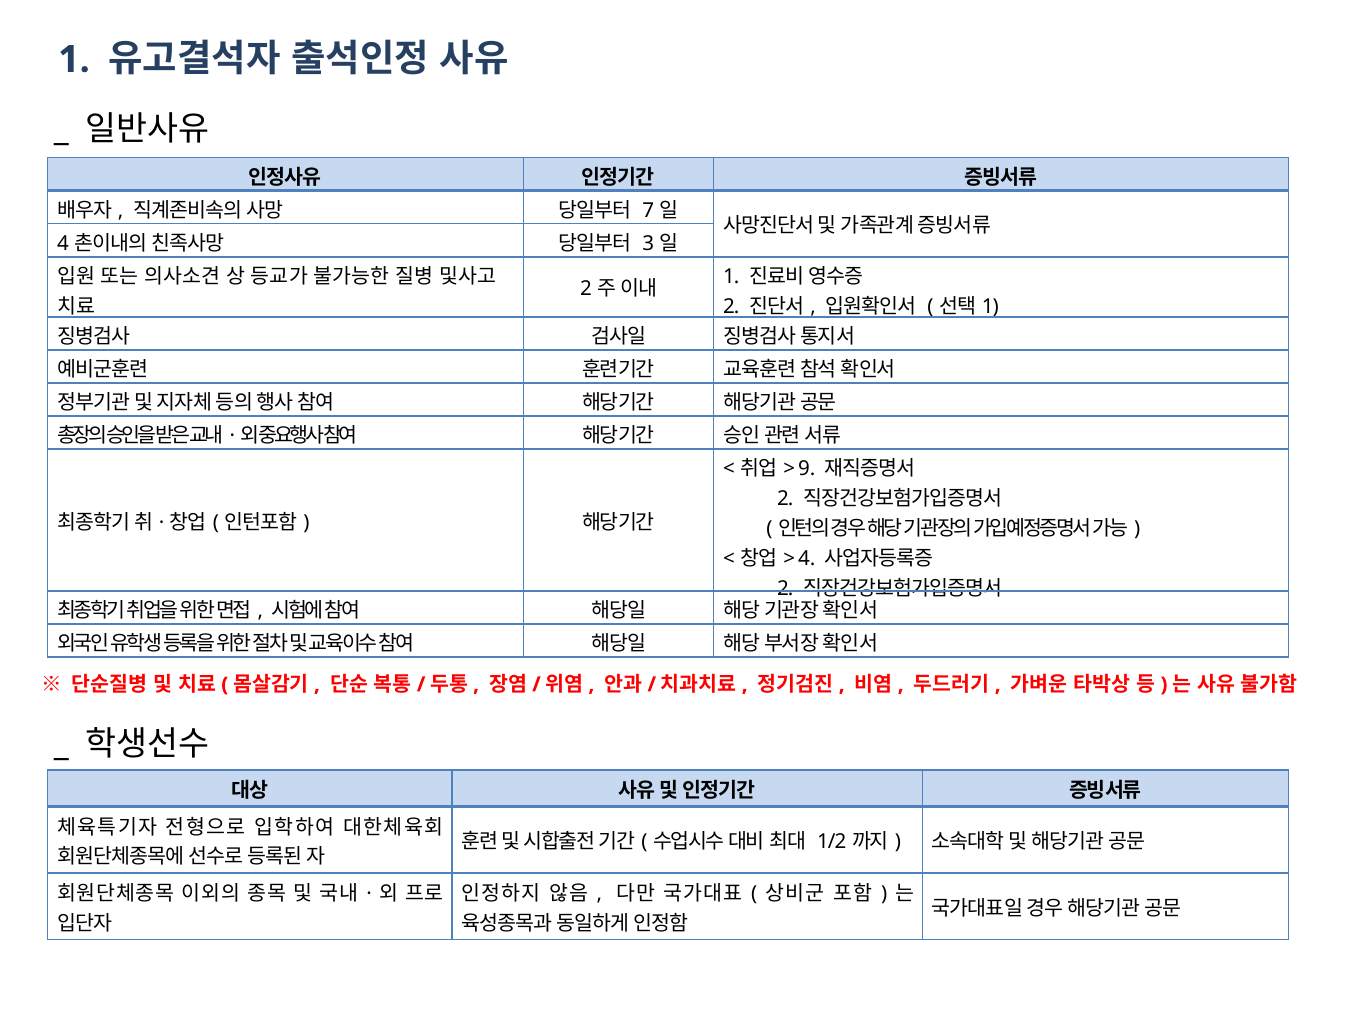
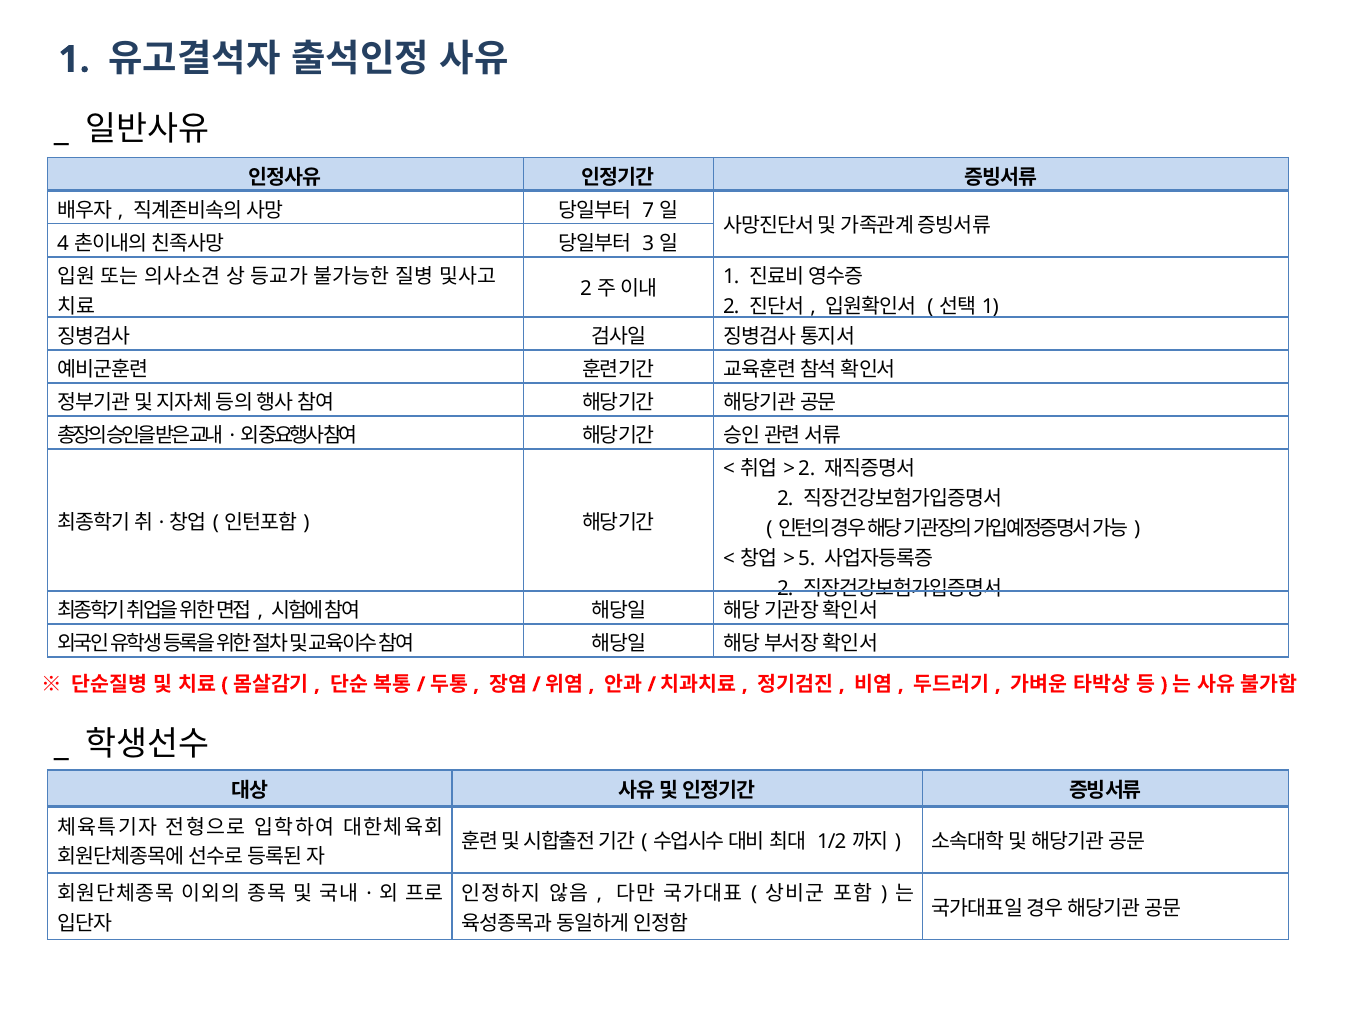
9: 9 -> 2 (807, 469)
4: 4 -> 5 (807, 559)
